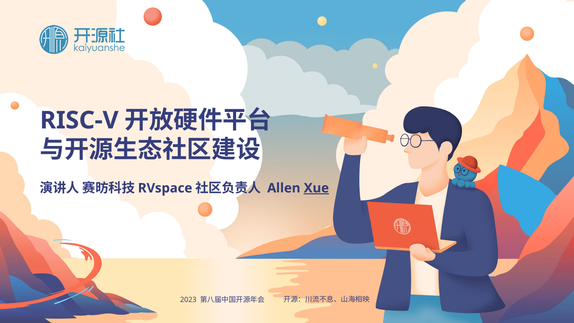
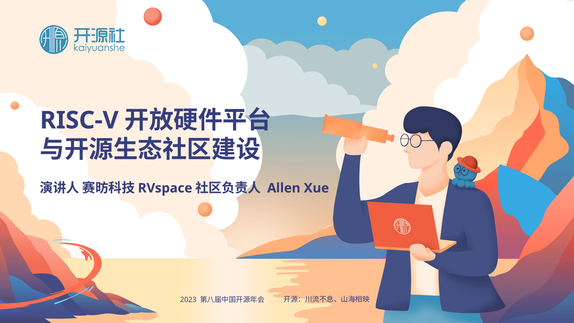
Xue underline: present -> none (316, 188)
